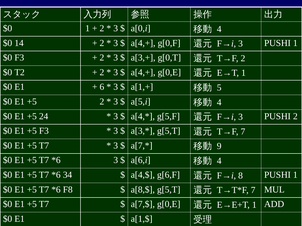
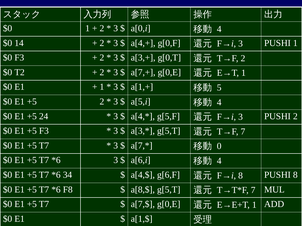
a[4,+: a[4,+ -> a[7,+ (143, 72)
6: 6 -> 1 (102, 87)
9: 9 -> 0 (219, 147)
8 PUSHI 1: 1 -> 8 (295, 175)
